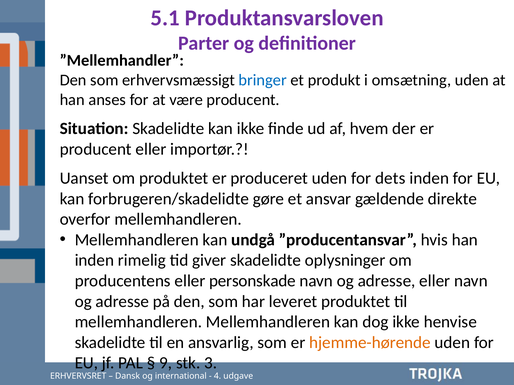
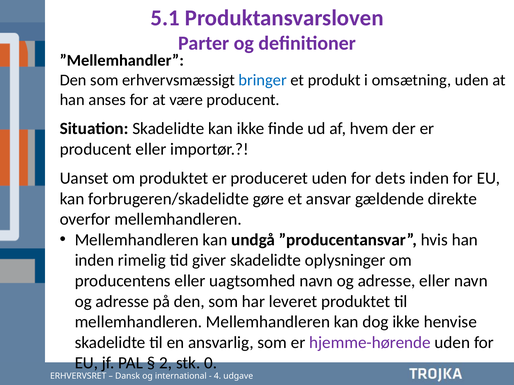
personskade: personskade -> uagtsomhed (252, 281)
hjemme-hørende colour: orange -> purple (370, 343)
9: 9 -> 2 (166, 363)
stk 3: 3 -> 0 (211, 363)
